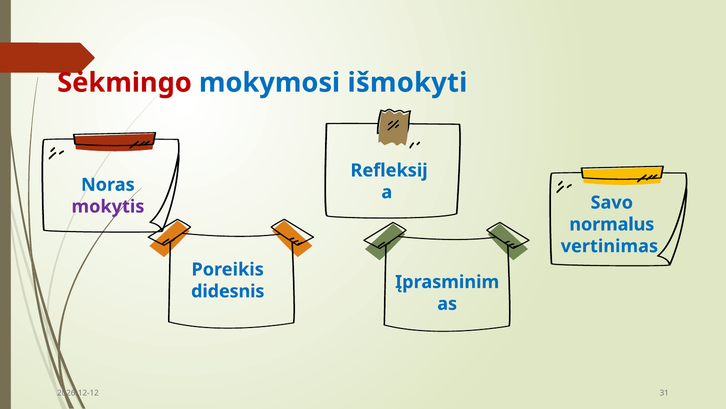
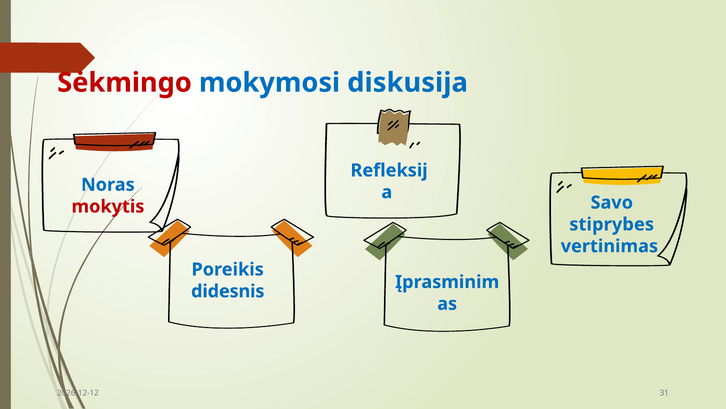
išmokyti: išmokyti -> diskusija (408, 83)
mokytis colour: purple -> red (108, 206)
normalus: normalus -> stiprybes (612, 224)
